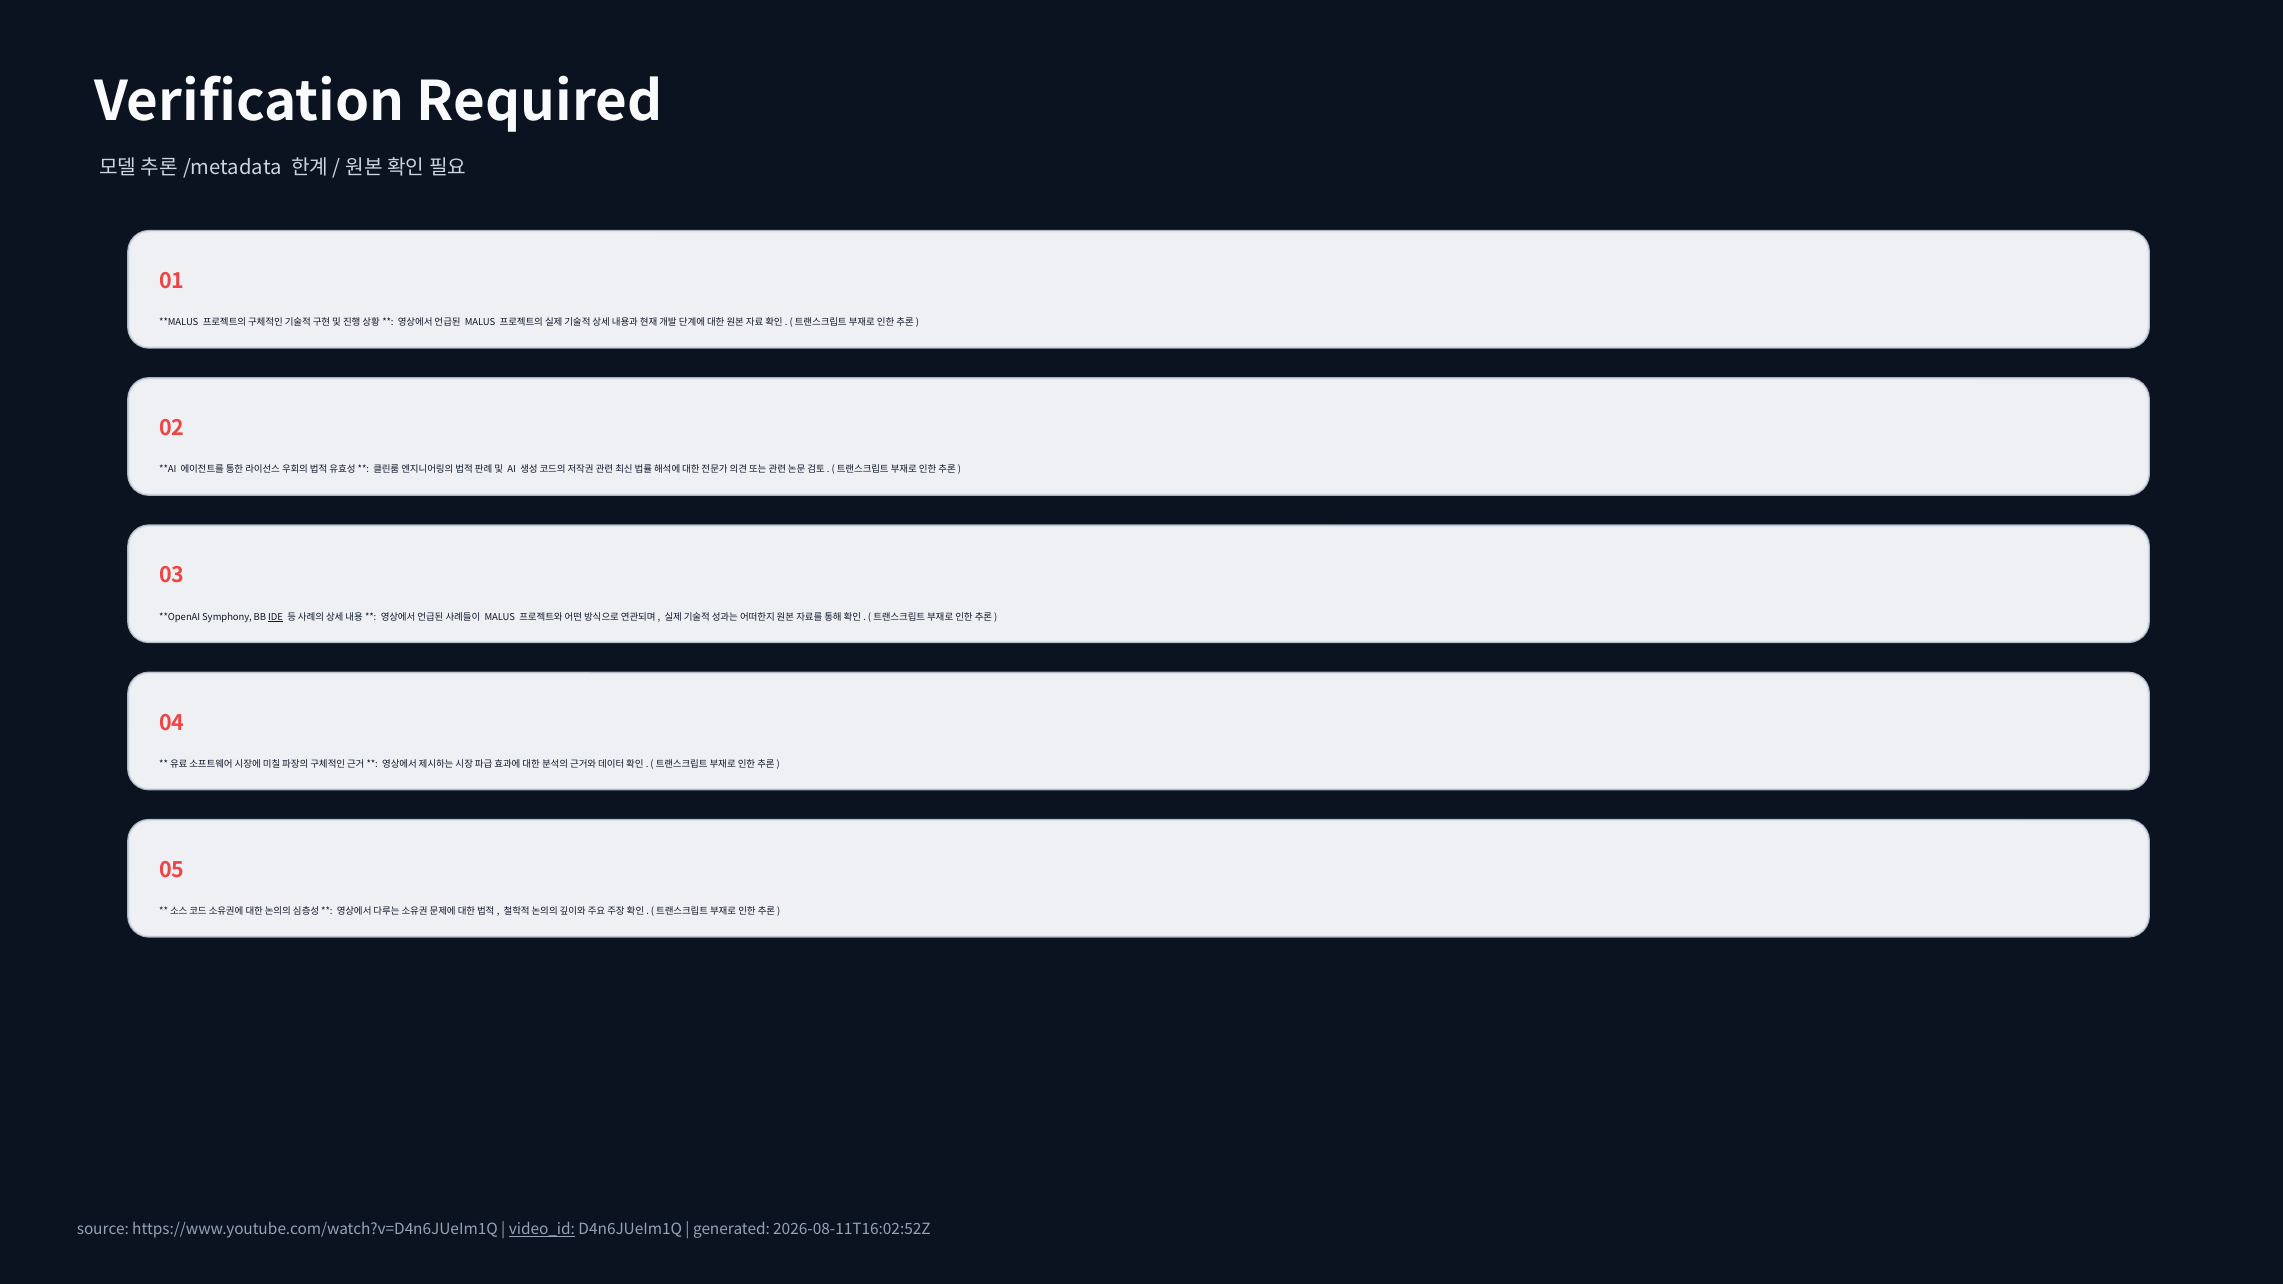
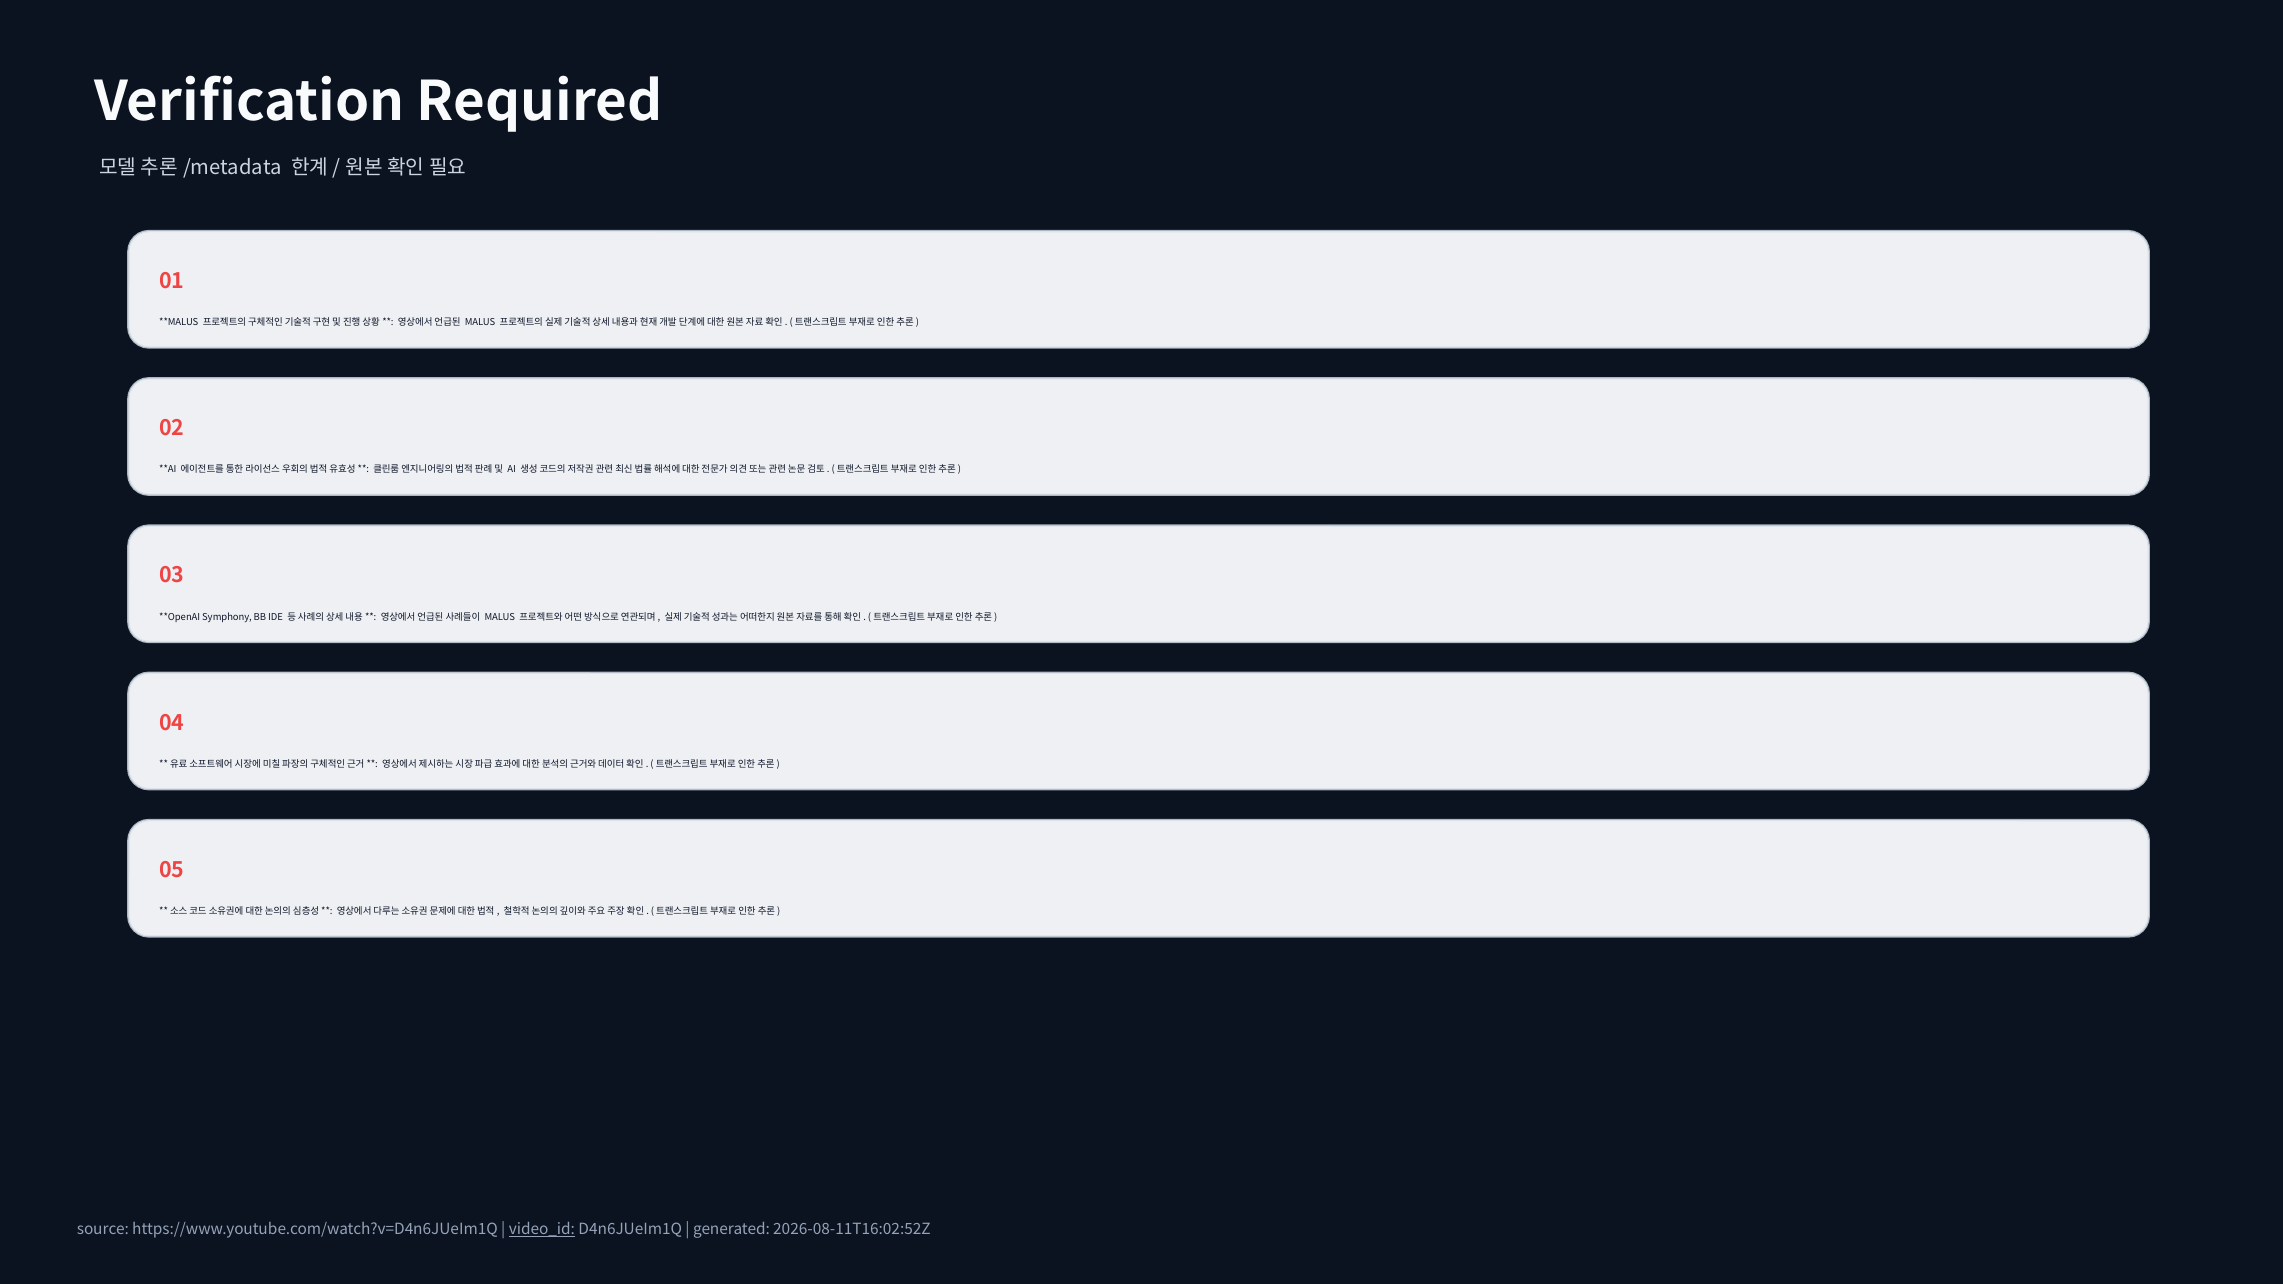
IDE underline: present -> none (275, 617)
